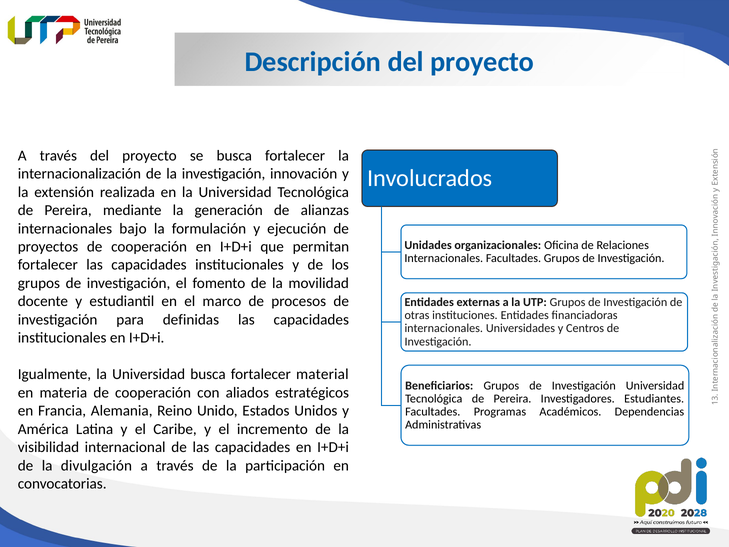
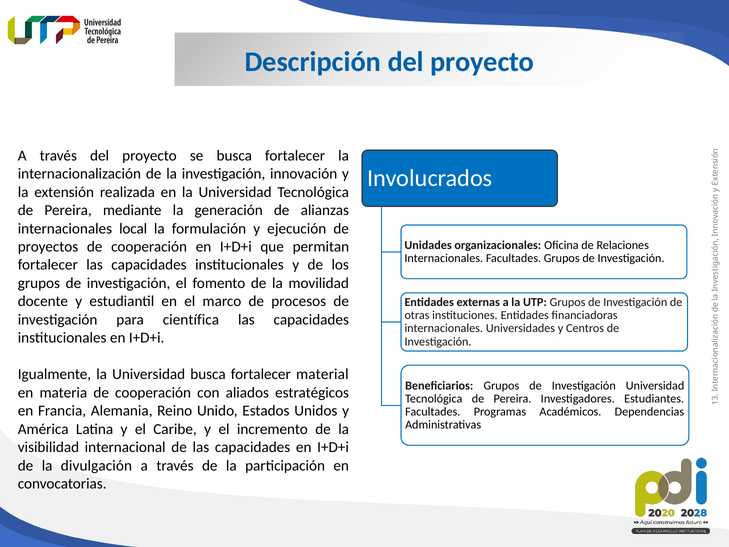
bajo: bajo -> local (133, 228)
definidas: definidas -> científica (191, 320)
